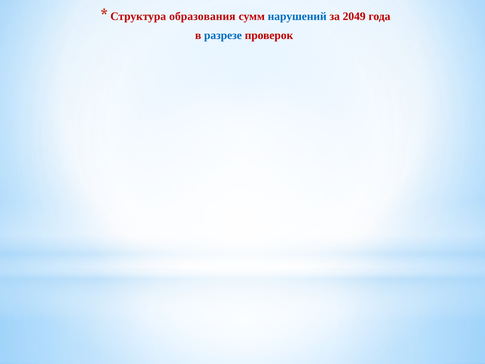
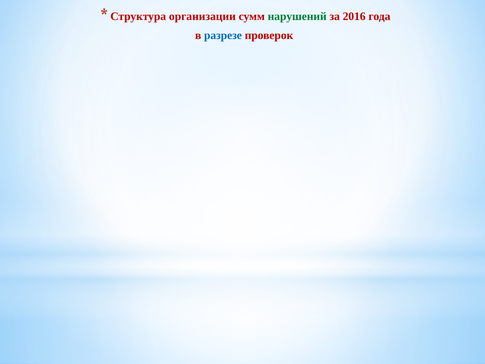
образования: образования -> организации (202, 16)
нарушений colour: blue -> green (297, 16)
2049: 2049 -> 2016 (354, 16)
